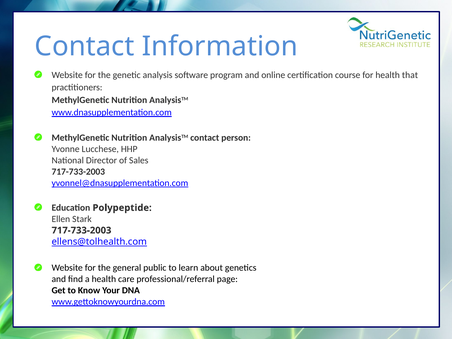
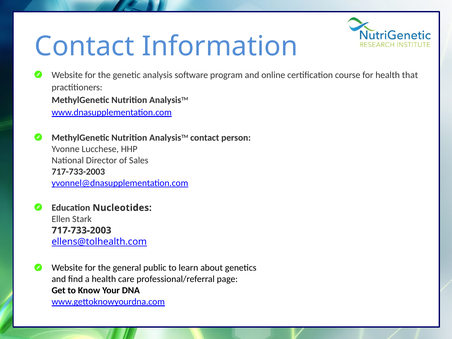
Polypeptide: Polypeptide -> Nucleotides (122, 208)
